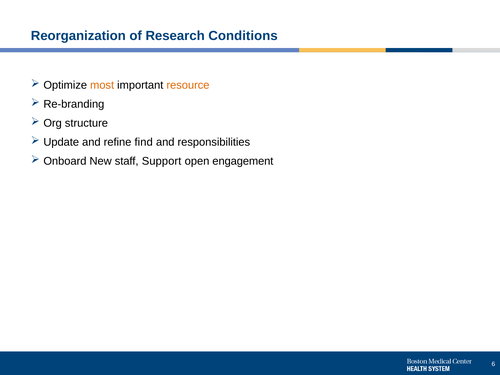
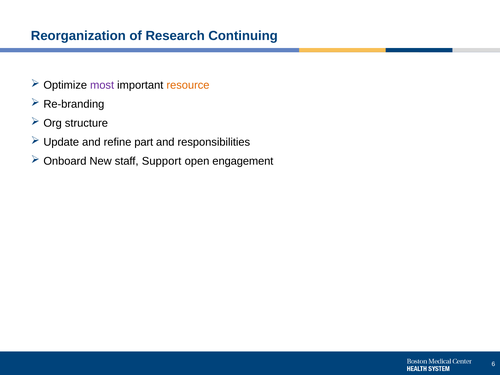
Conditions: Conditions -> Continuing (243, 36)
most colour: orange -> purple (102, 85)
find: find -> part (144, 142)
